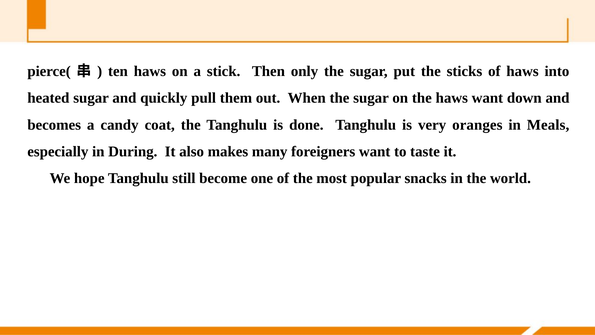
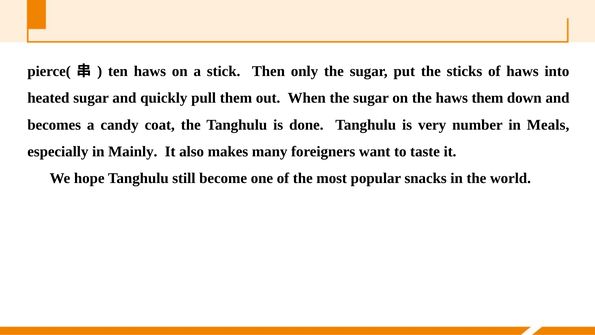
haws want: want -> them (487, 98)
oranges: oranges -> number (477, 125)
During: During -> Mainly (133, 151)
